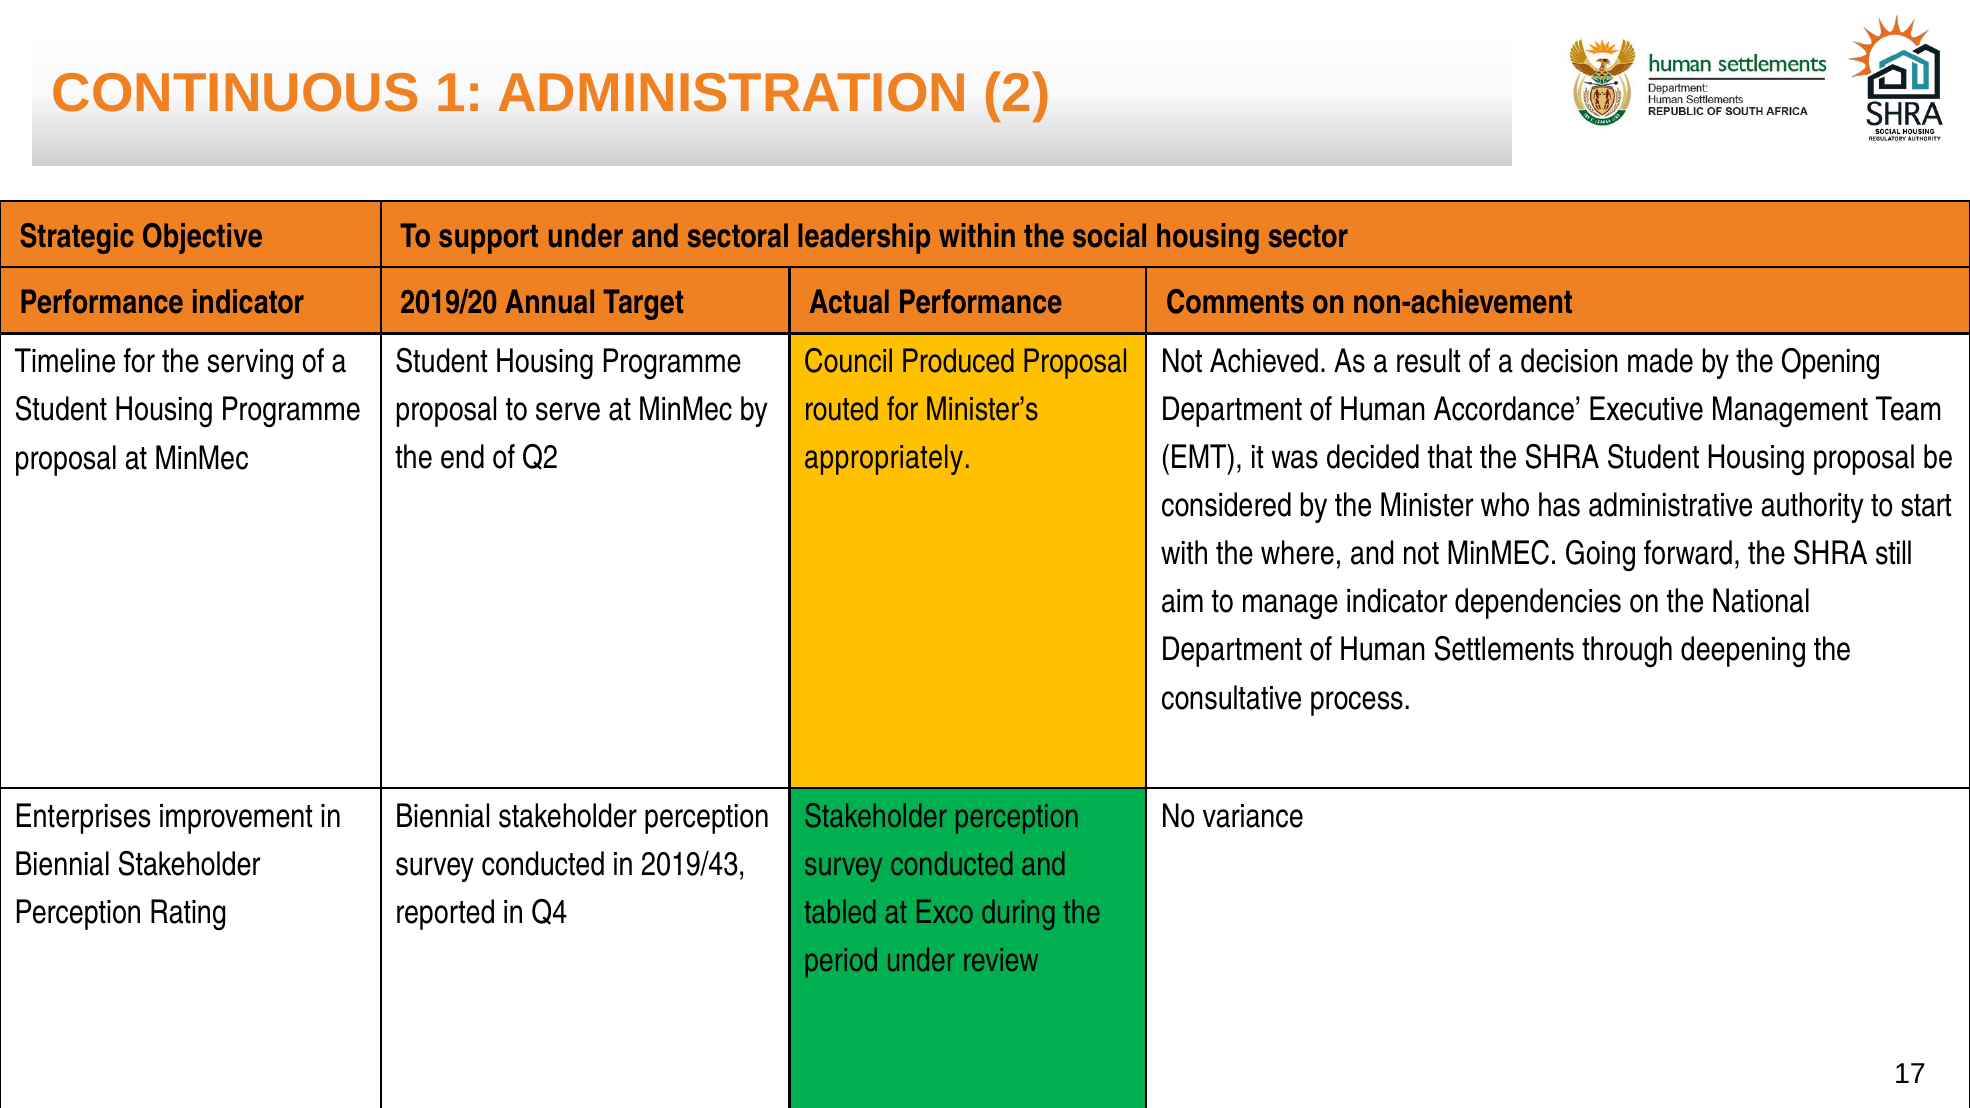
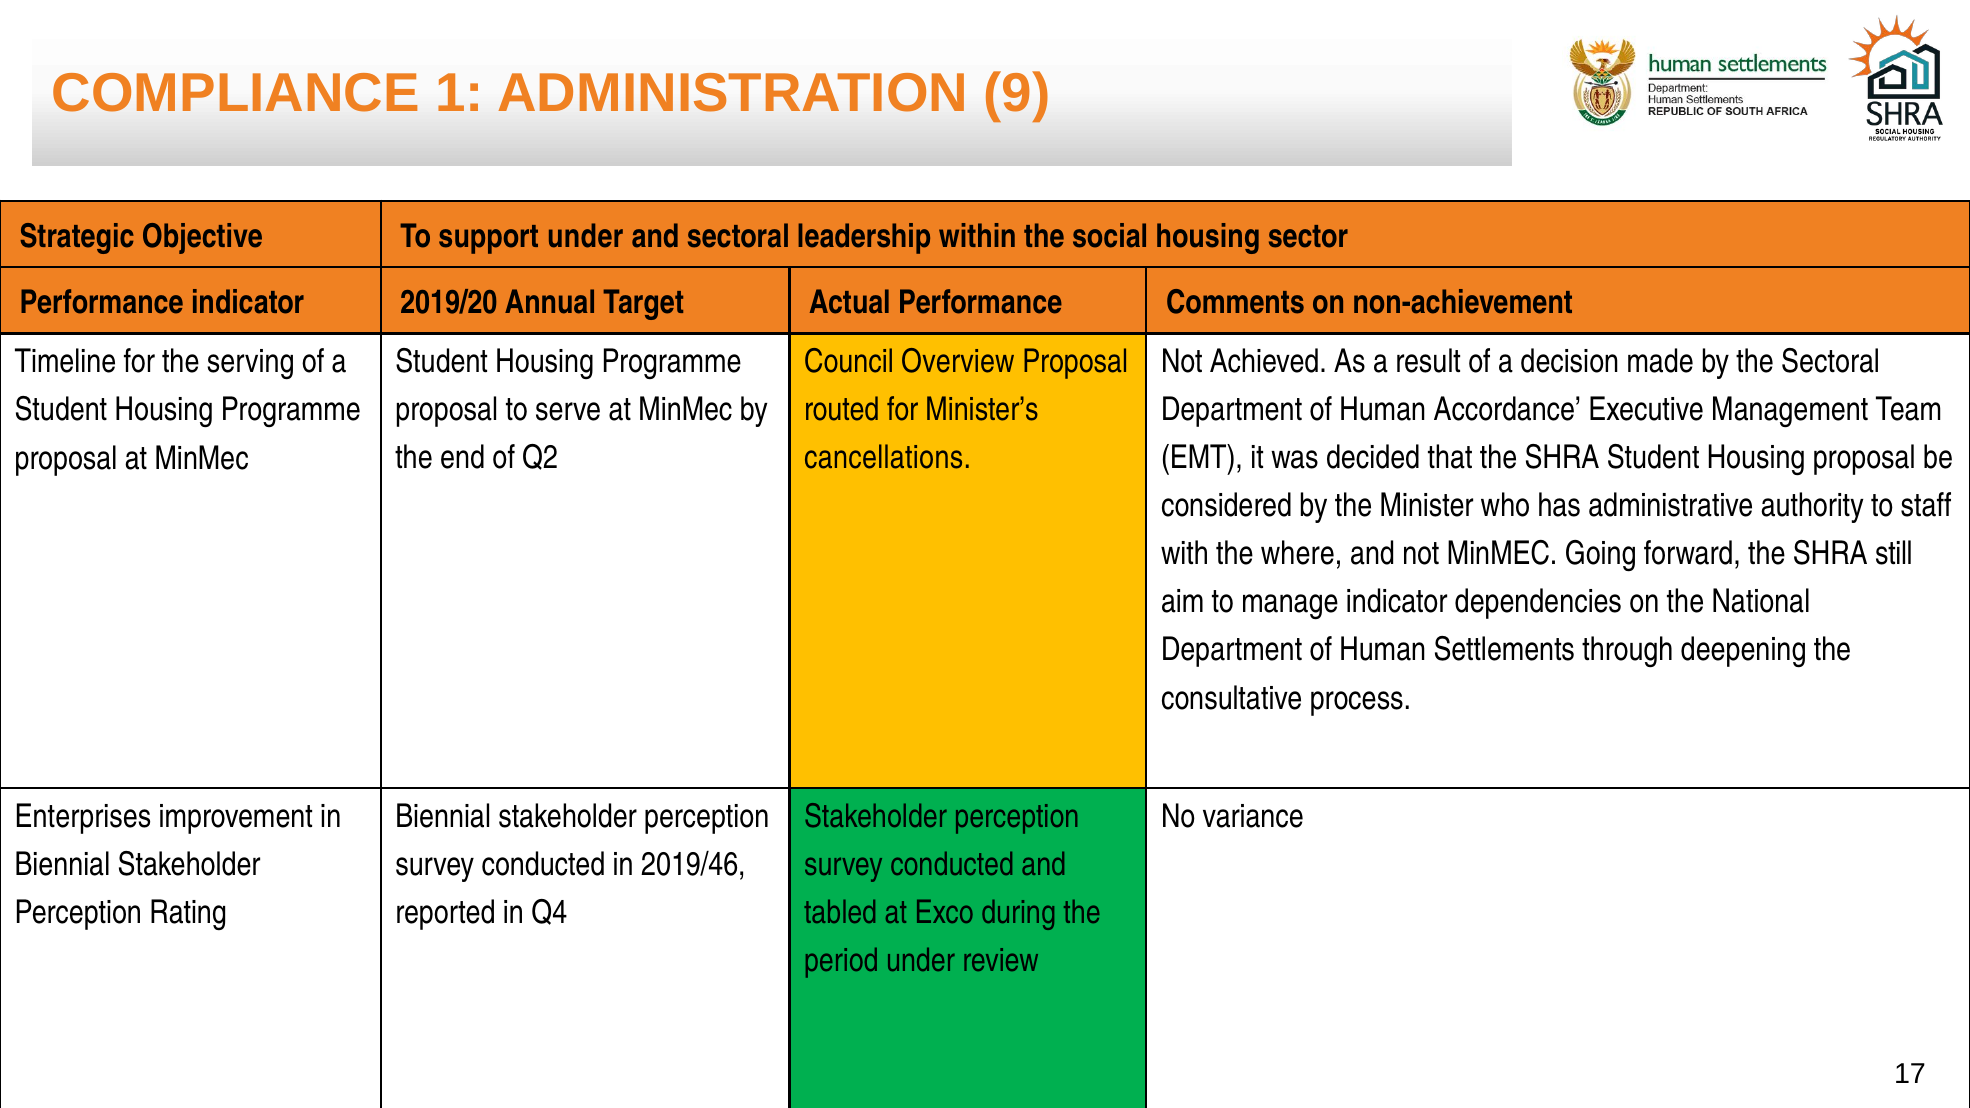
CONTINUOUS: CONTINUOUS -> COMPLIANCE (236, 94)
2: 2 -> 9 (1017, 94)
Produced: Produced -> Overview (958, 362)
the Opening: Opening -> Sectoral (1831, 362)
appropriately: appropriately -> cancellations (888, 458)
start: start -> staff (1926, 506)
2019/43: 2019/43 -> 2019/46 (693, 865)
